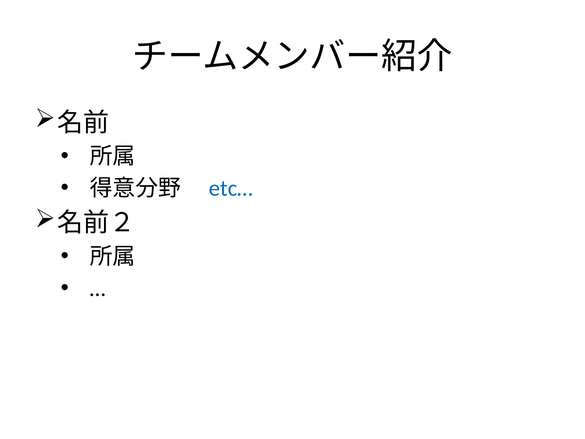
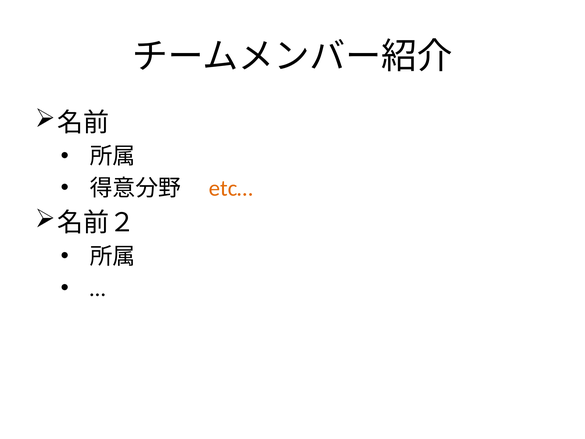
etc… colour: blue -> orange (231, 188)
